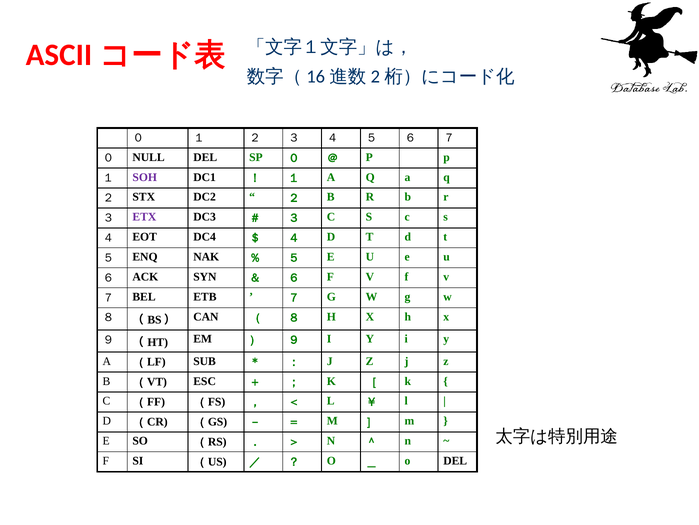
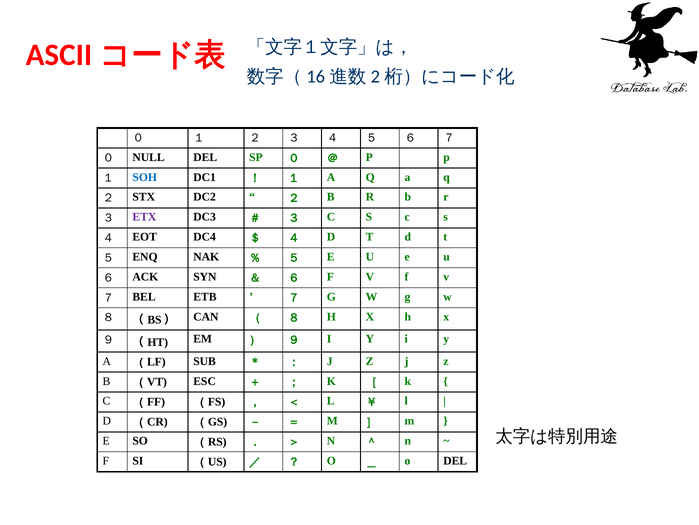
SOH colour: purple -> blue (145, 177)
